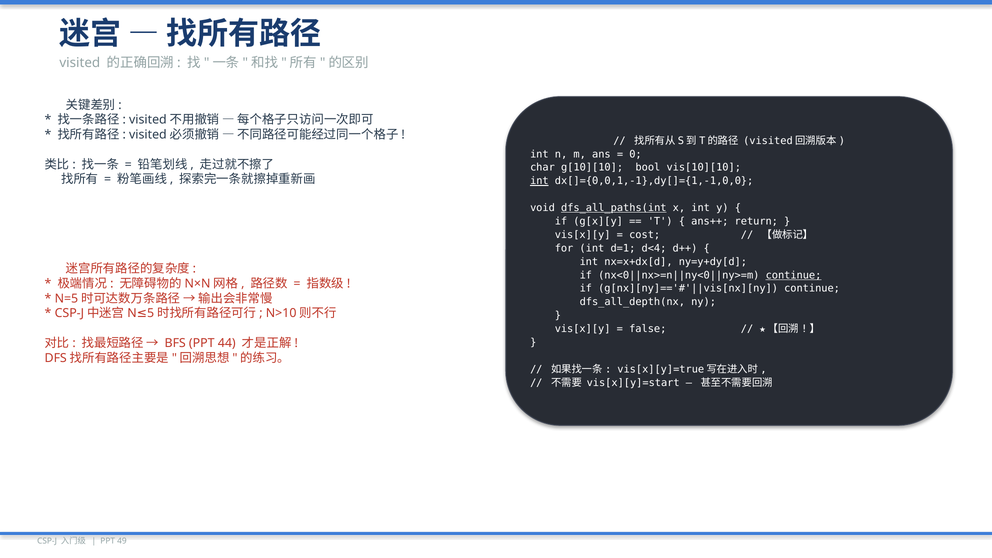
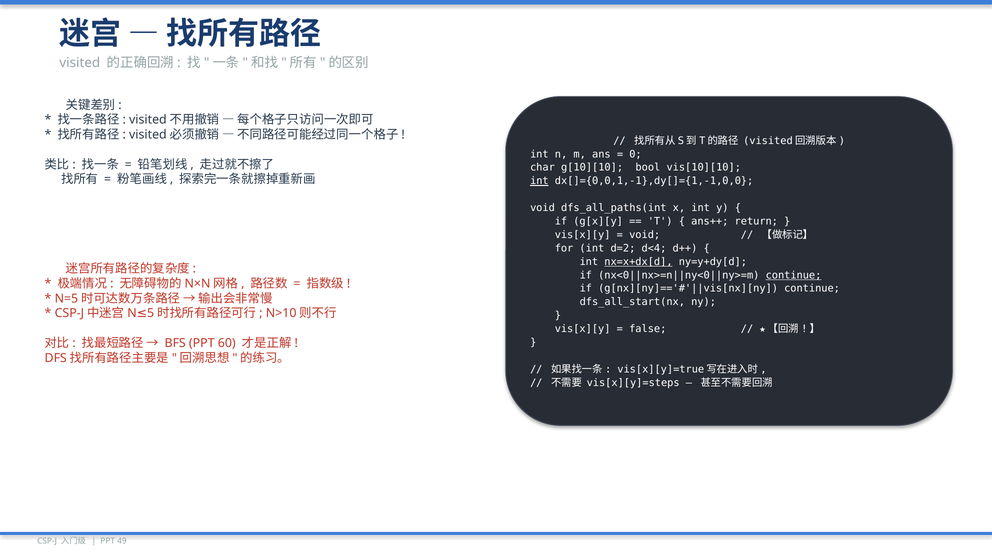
dfs_all_paths(int underline: present -> none (614, 208)
cost: cost -> void (645, 235)
d=1: d=1 -> d=2 (623, 248)
nx=x+dx[d underline: none -> present (638, 262)
dfs_all_depth(nx: dfs_all_depth(nx -> dfs_all_start(nx (632, 302)
44: 44 -> 60 (227, 343)
vis[x][y]=start: vis[x][y]=start -> vis[x][y]=steps (633, 383)
